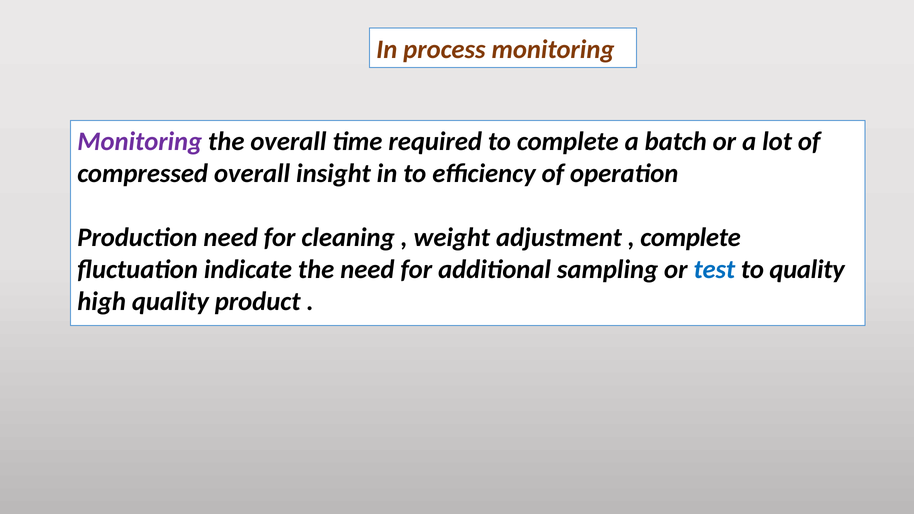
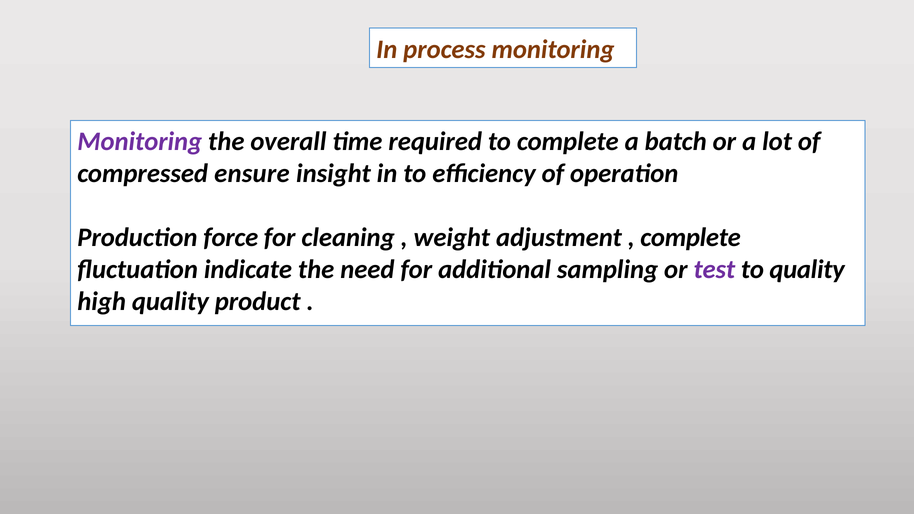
compressed overall: overall -> ensure (252, 174)
Production need: need -> force (231, 238)
test colour: blue -> purple (714, 270)
